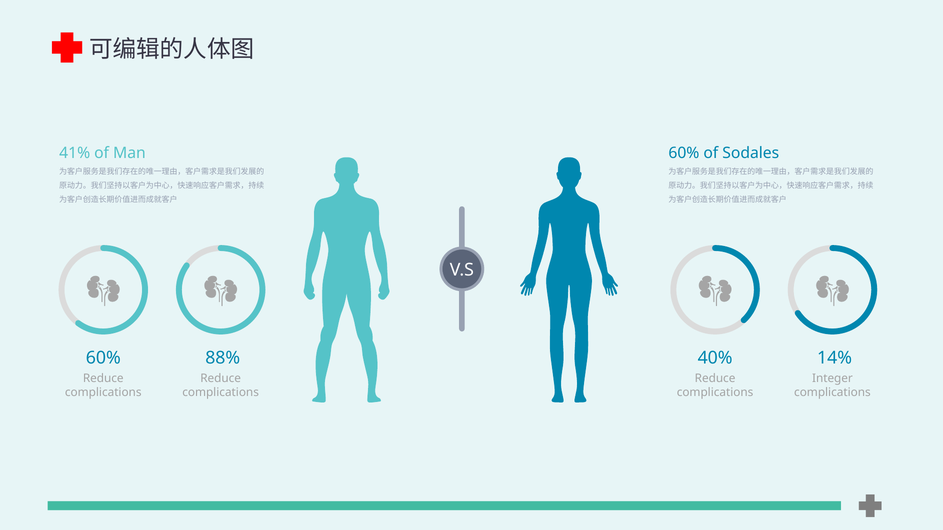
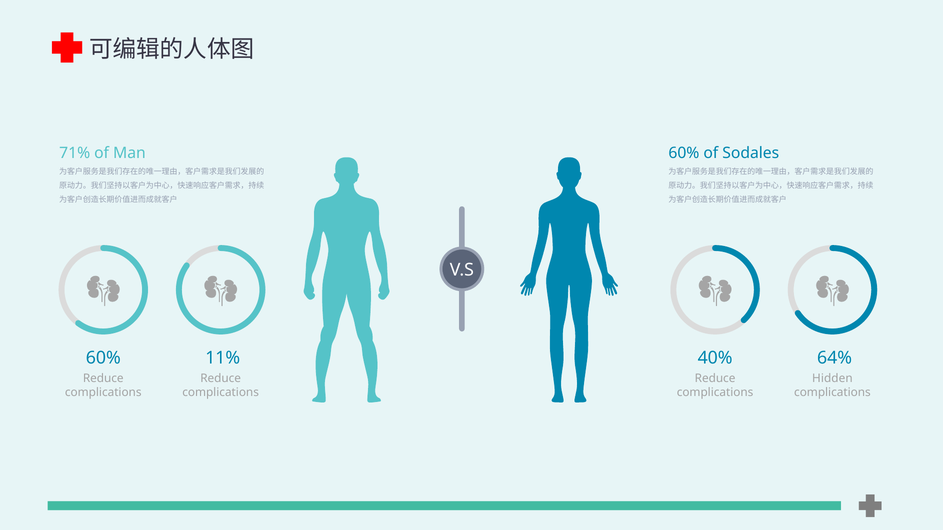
41%: 41% -> 71% (75, 153)
88%: 88% -> 11% (223, 358)
14%: 14% -> 64% (835, 358)
Integer: Integer -> Hidden (832, 378)
